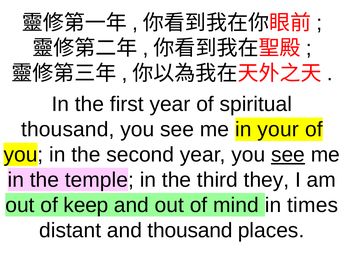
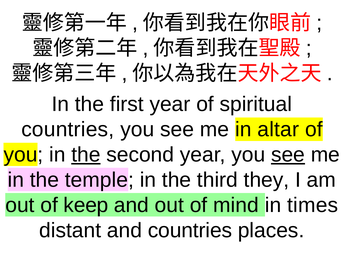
thousand: thousand -> countries (68, 129)
your: your -> altar (278, 129)
the underline: none -> present (86, 155)
and thousand: thousand -> countries (190, 230)
